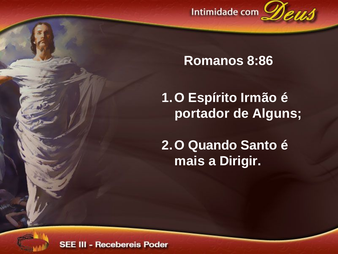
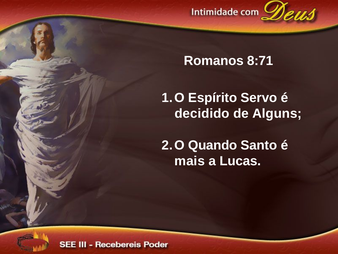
8:86: 8:86 -> 8:71 (260, 61)
Irmão: Irmão -> Servo (259, 98)
portador: portador -> decidido (202, 113)
Dirigir: Dirigir -> Lucas (240, 161)
